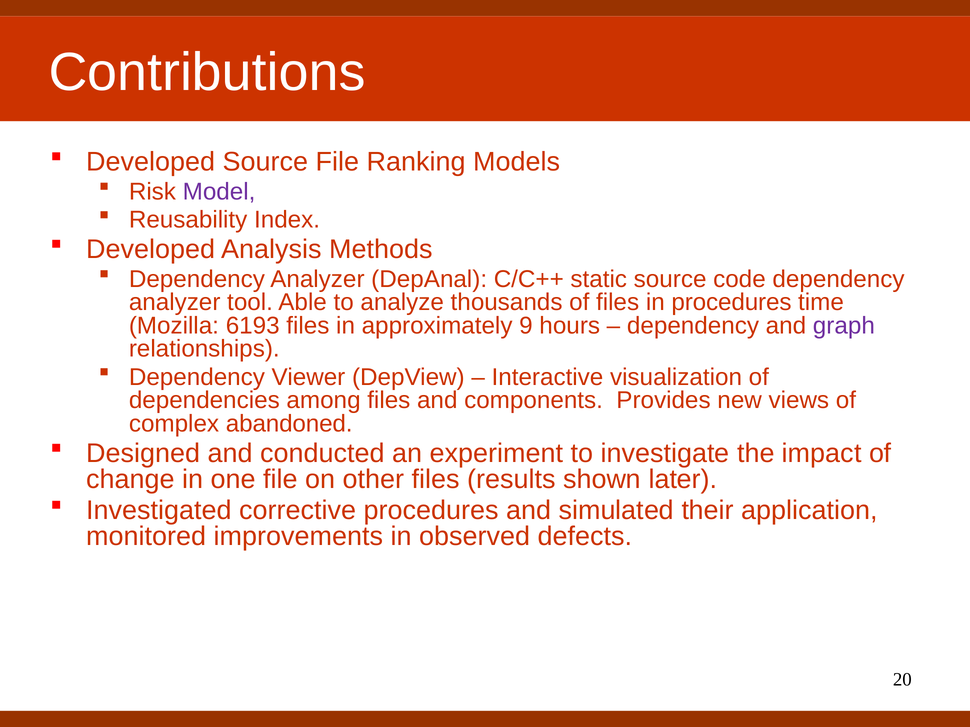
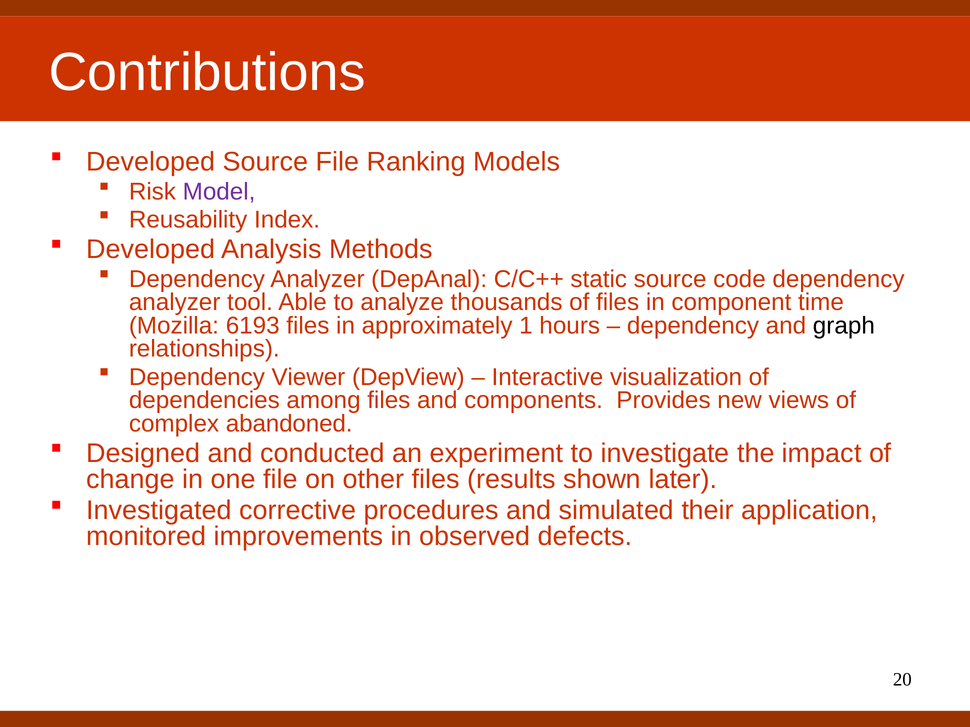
in procedures: procedures -> component (731, 303)
9: 9 -> 1 (526, 326)
graph colour: purple -> black (844, 326)
